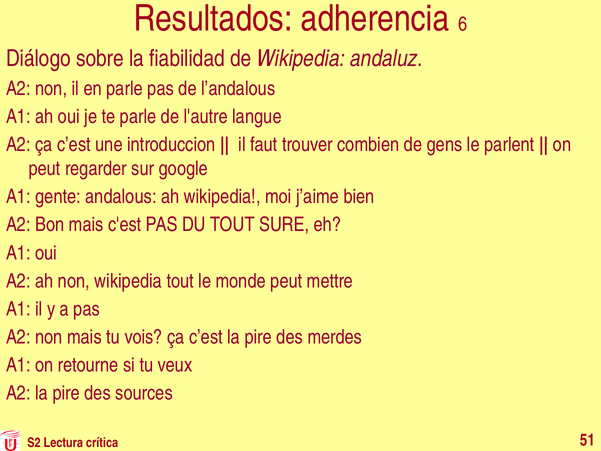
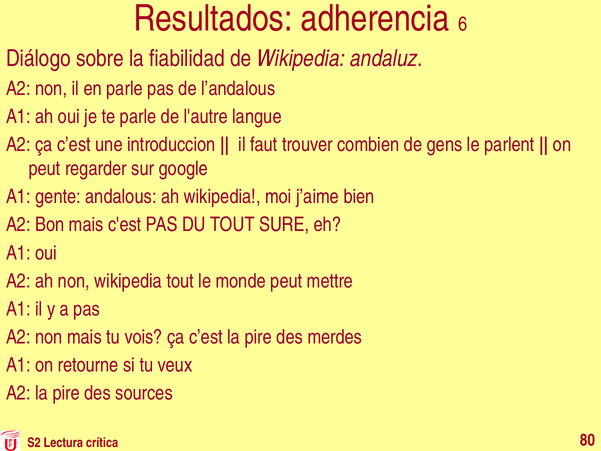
51: 51 -> 80 (587, 440)
